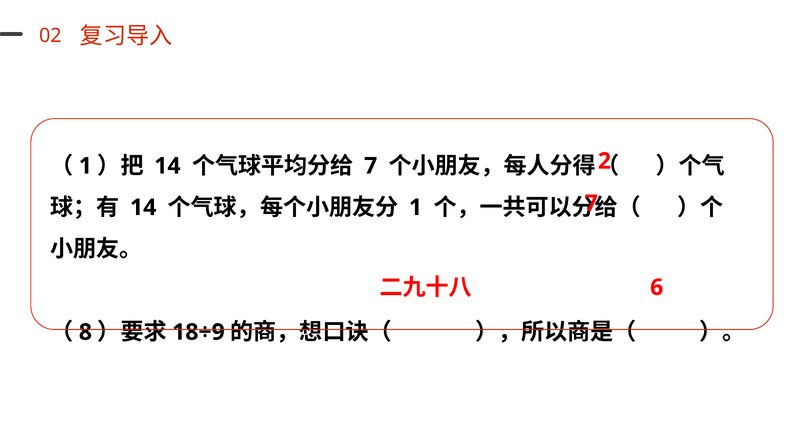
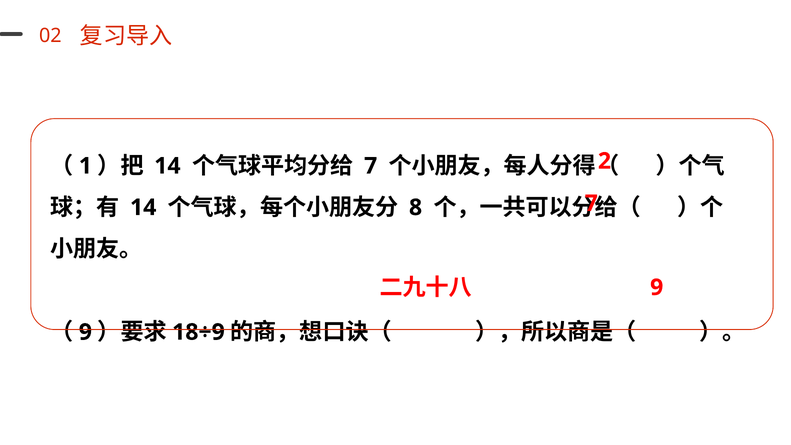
1: 1 -> 8 (416, 207)
6: 6 -> 9 (657, 287)
8: 8 -> 9 (85, 332)
